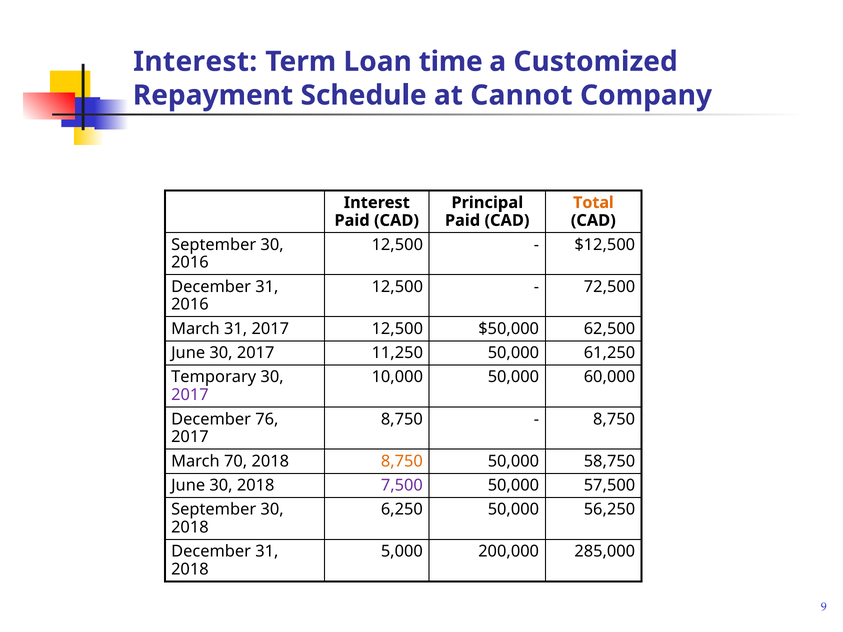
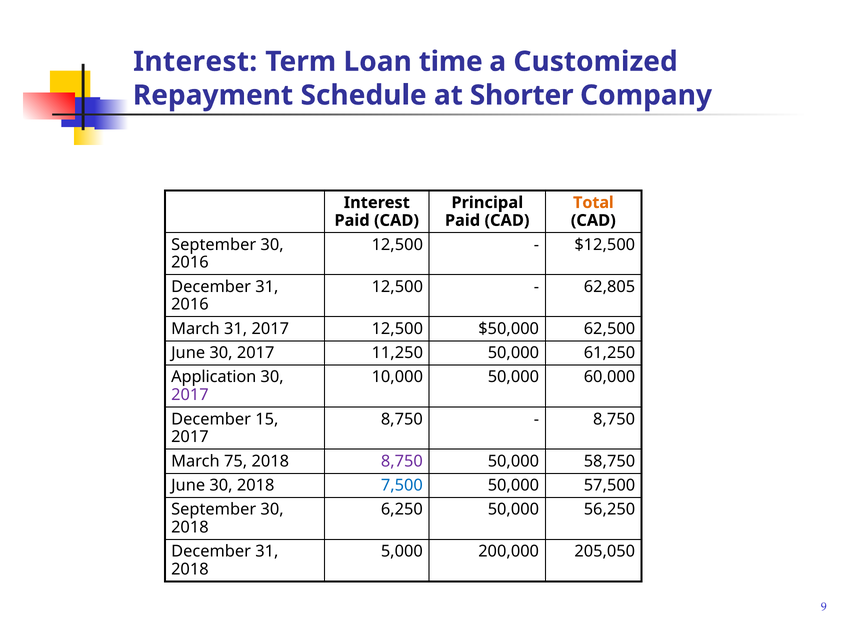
Cannot: Cannot -> Shorter (522, 95)
72,500: 72,500 -> 62,805 (610, 287)
Temporary: Temporary -> Application (214, 377)
76: 76 -> 15 (267, 419)
70: 70 -> 75 (236, 461)
8,750 colour: orange -> purple (402, 461)
7,500 colour: purple -> blue (402, 486)
285,000: 285,000 -> 205,050 (605, 552)
